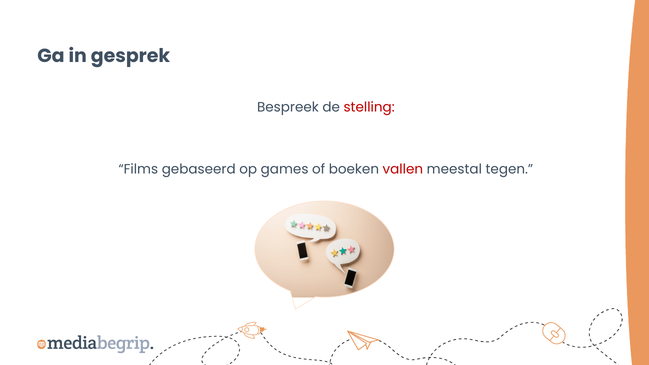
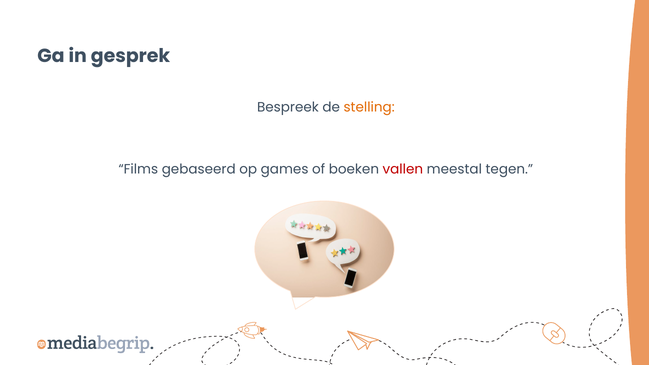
stelling colour: red -> orange (369, 107)
